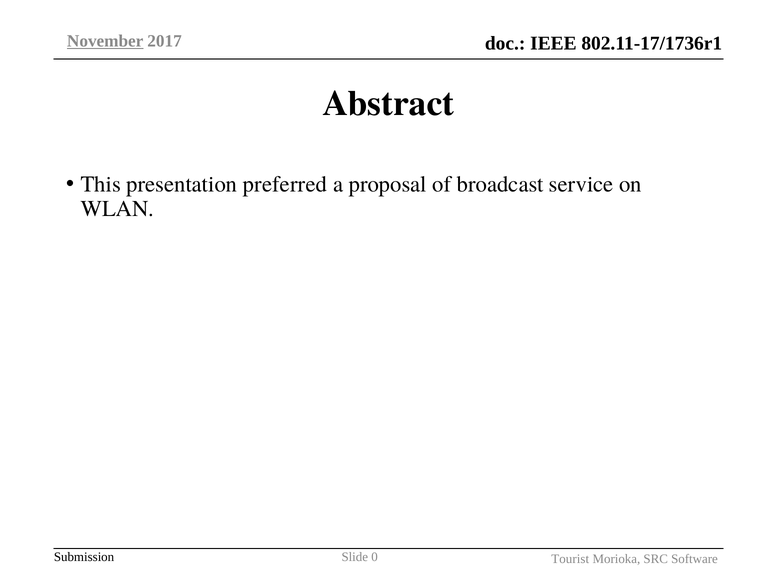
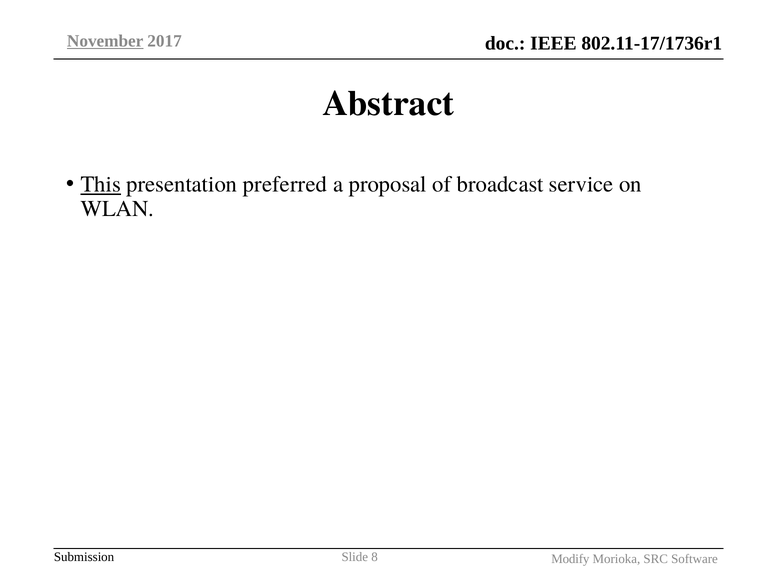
This underline: none -> present (101, 184)
0: 0 -> 8 (375, 557)
Tourist: Tourist -> Modify (570, 559)
